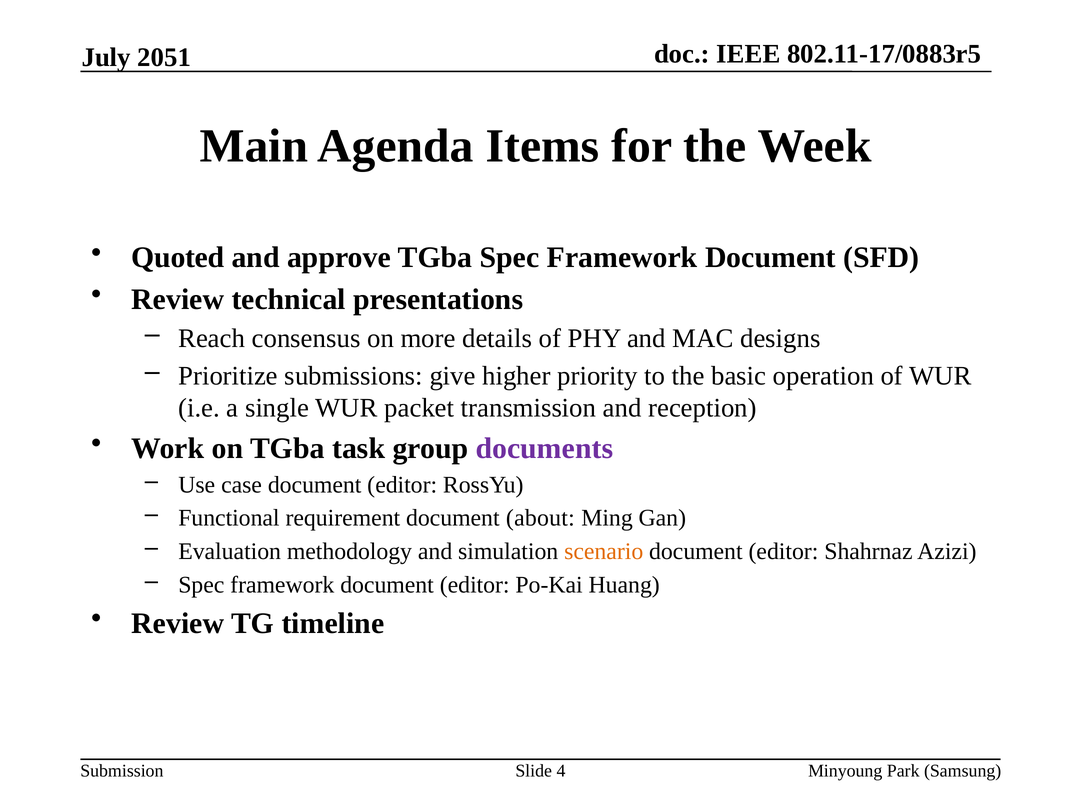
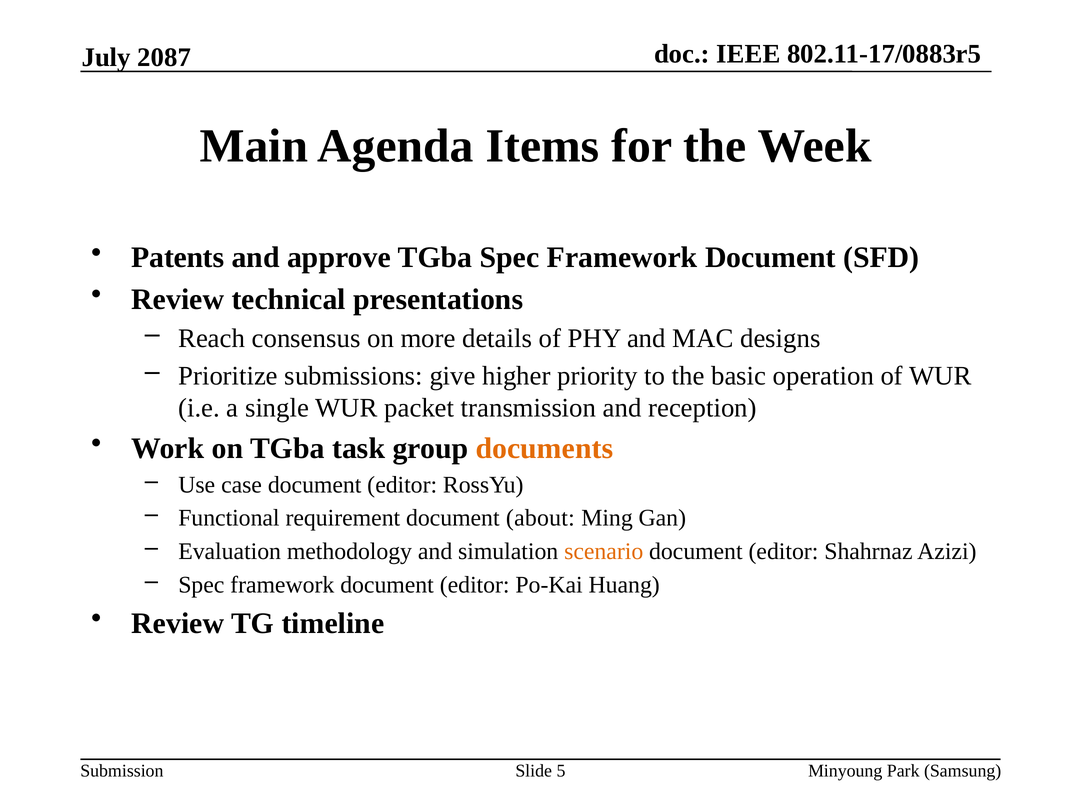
2051: 2051 -> 2087 (164, 57)
Quoted: Quoted -> Patents (178, 258)
documents colour: purple -> orange (544, 448)
4: 4 -> 5 (561, 771)
